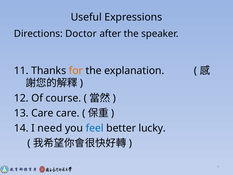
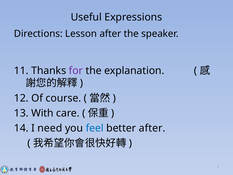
Doctor: Doctor -> Lesson (81, 34)
for colour: orange -> purple (76, 71)
Care: Care -> With (42, 113)
better lucky: lucky -> after (152, 128)
